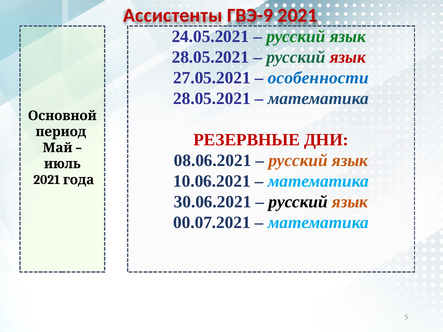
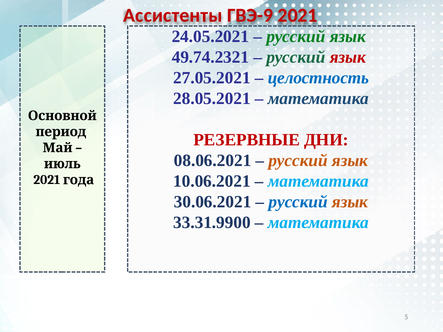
28.05.2021: 28.05.2021 -> 49.74.2321 (210, 57)
особенности: особенности -> целостность (318, 78)
русский colour: black -> blue (298, 202)
00.07.2021: 00.07.2021 -> 33.31.9900 (212, 223)
